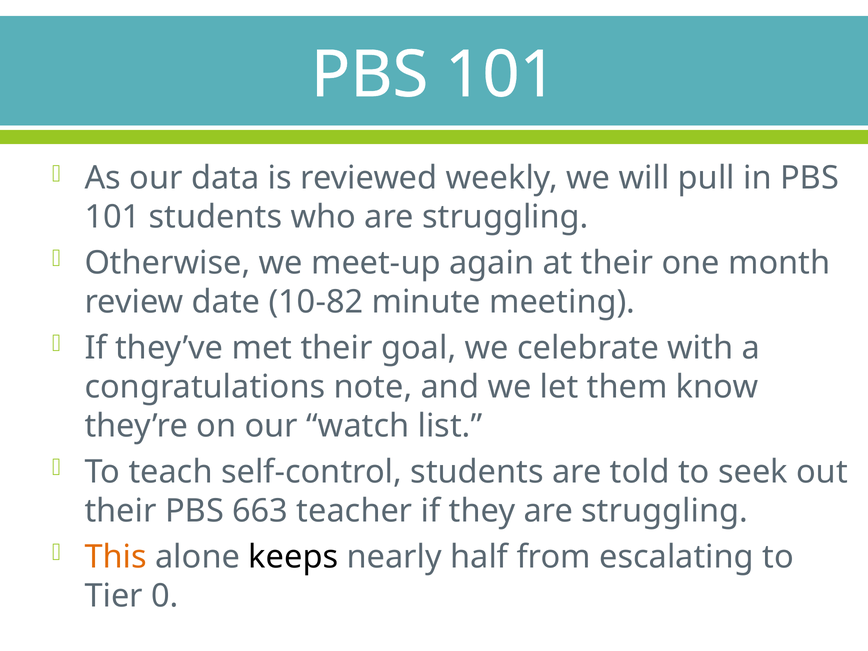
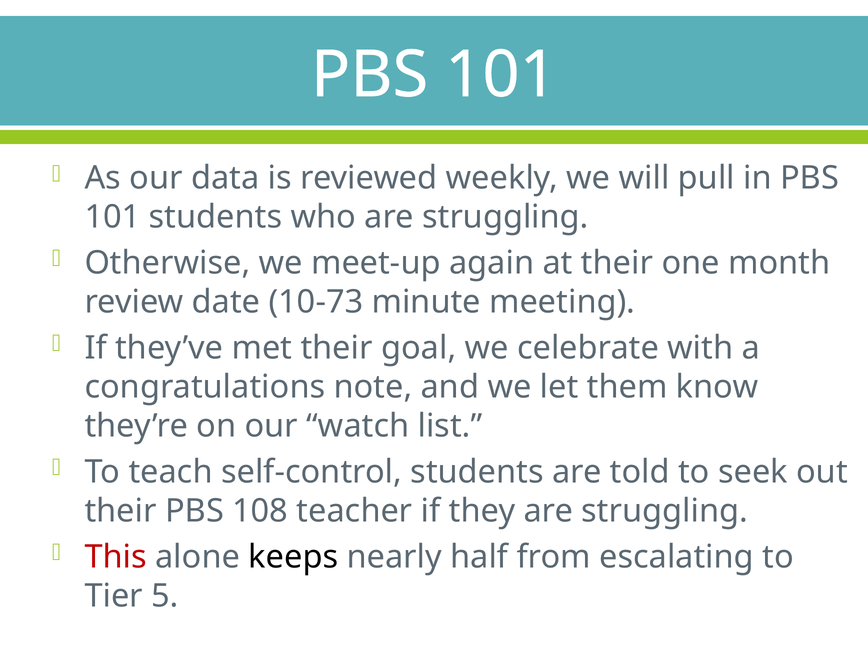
10-82: 10-82 -> 10-73 (316, 302)
663: 663 -> 108 (260, 511)
This colour: orange -> red (116, 557)
0: 0 -> 5 (165, 596)
